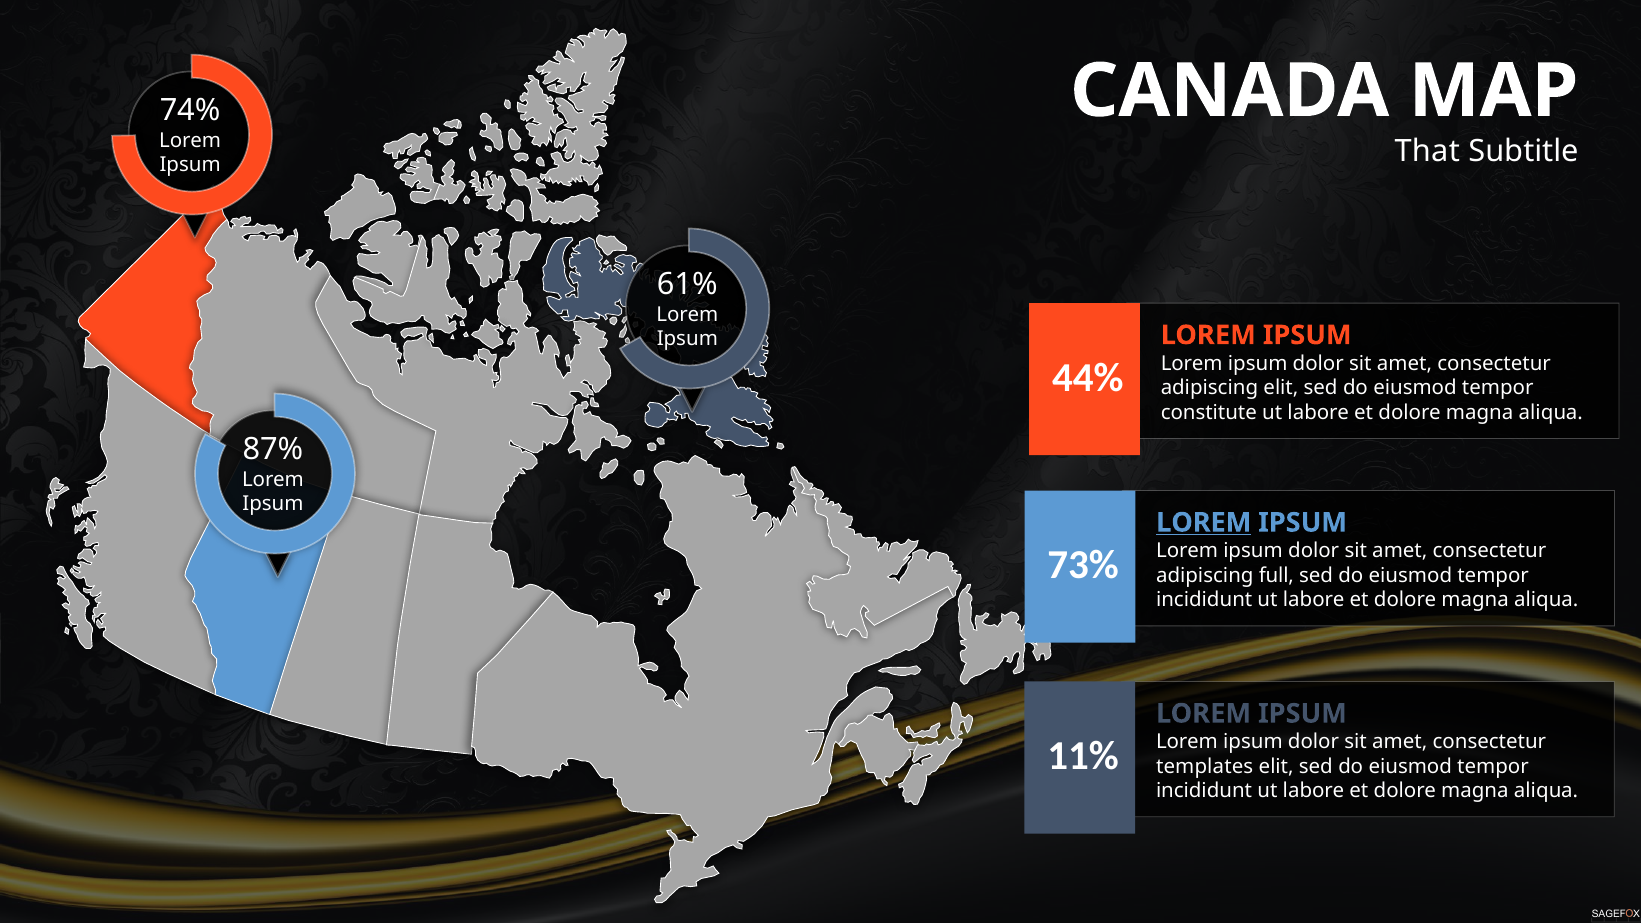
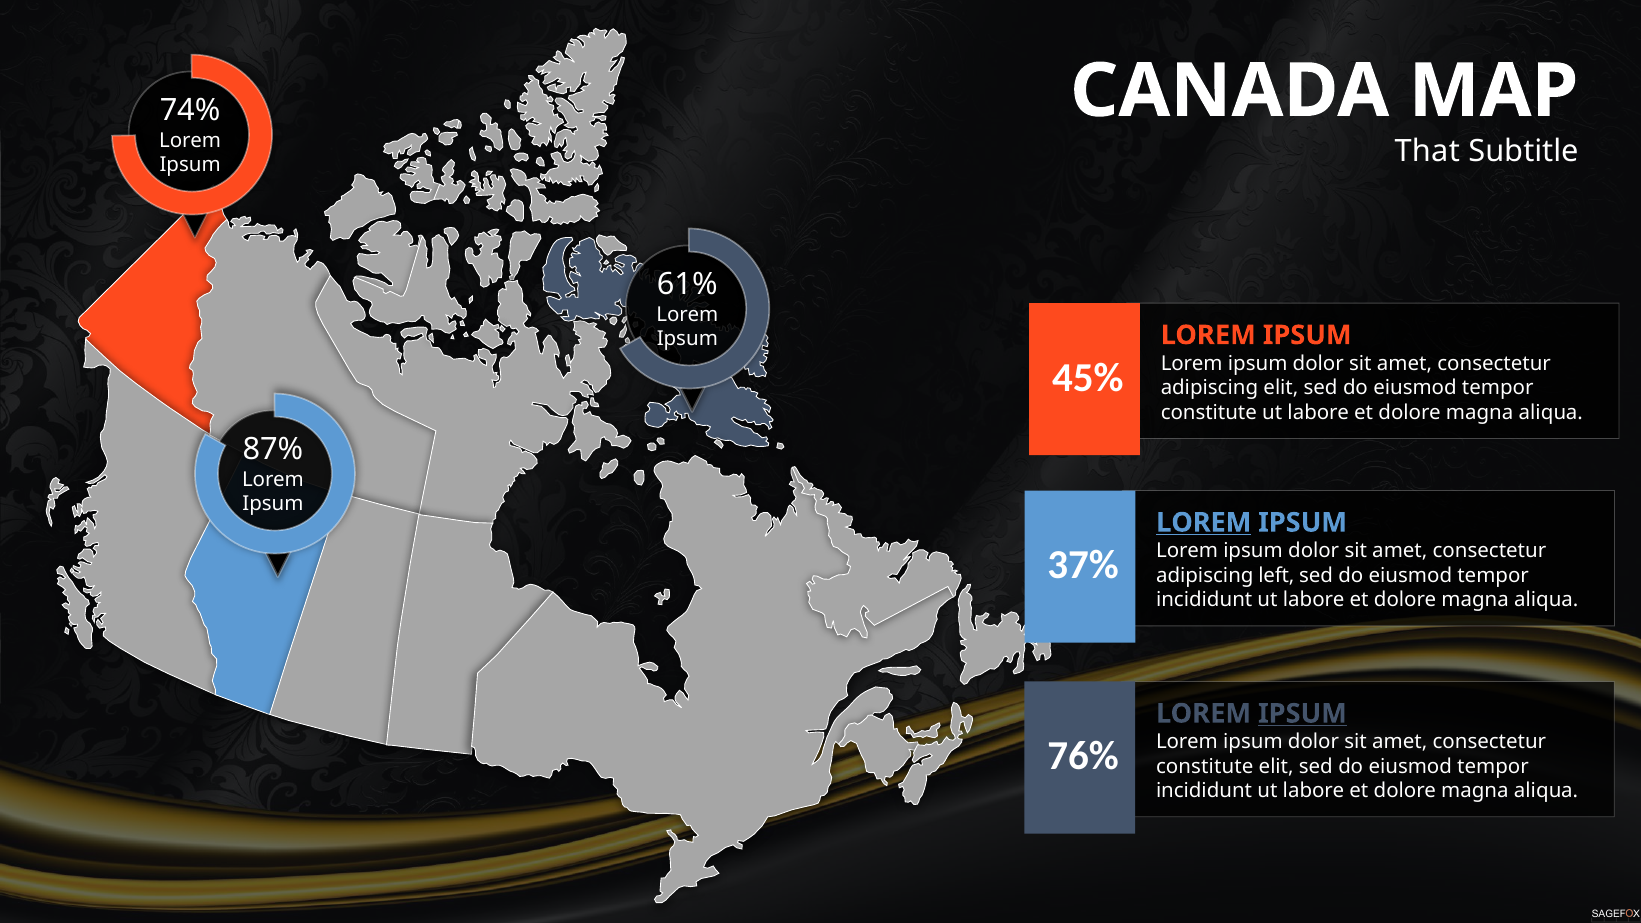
44%: 44% -> 45% (1088, 378)
73%: 73% -> 37% (1083, 565)
full: full -> left (1276, 575)
IPSUM underline: none -> present (1302, 714)
11%: 11% -> 76% (1083, 756)
templates: templates -> constitute (1205, 766)
